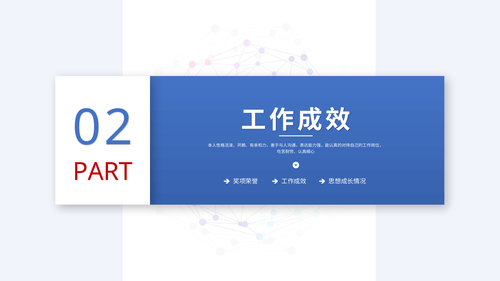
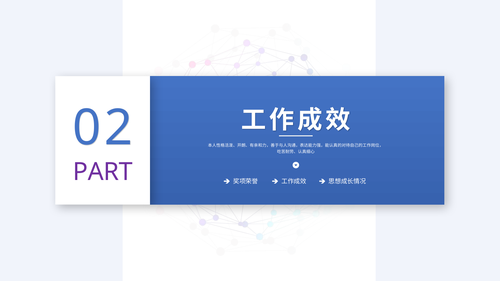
PART colour: red -> purple (103, 172)
